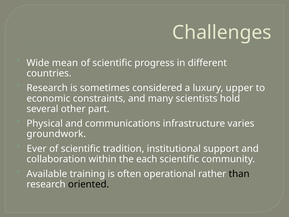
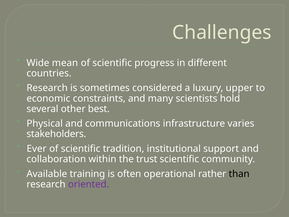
part: part -> best (99, 109)
groundwork: groundwork -> stakeholders (56, 134)
each: each -> trust (147, 159)
oriented colour: black -> purple (89, 184)
